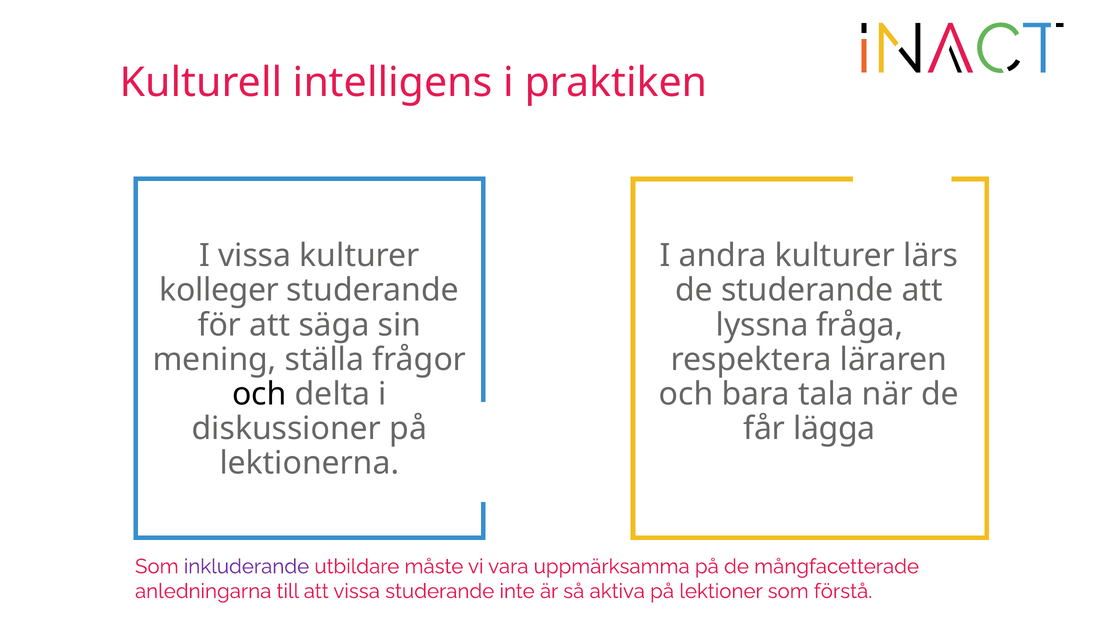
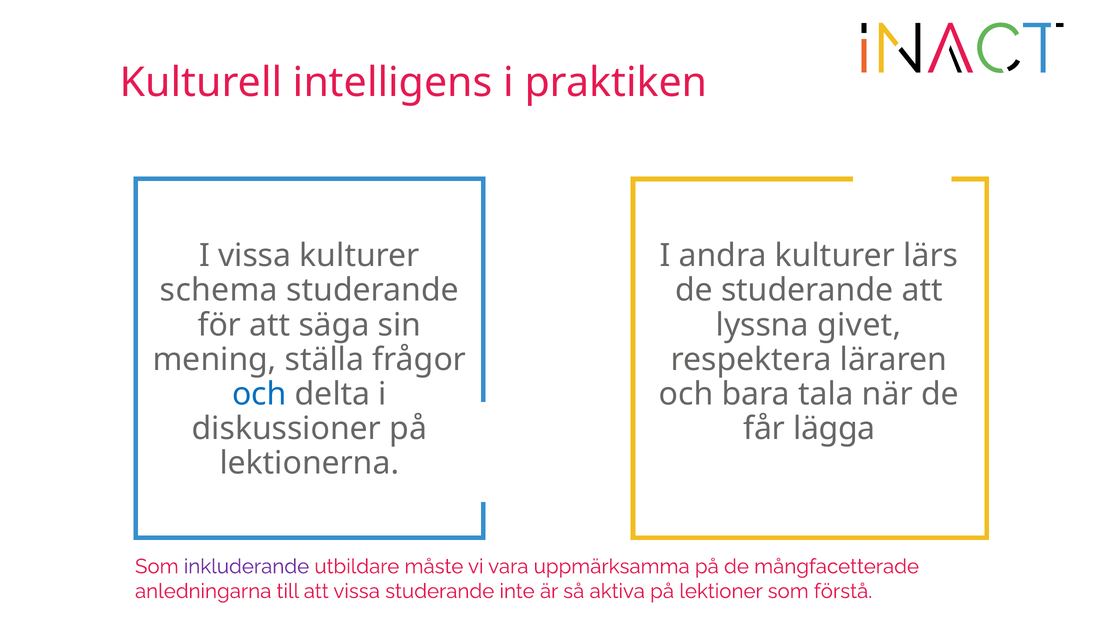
kolleger: kolleger -> schema (219, 290)
fråga: fråga -> givet (859, 325)
och colour: black -> blue (259, 394)
